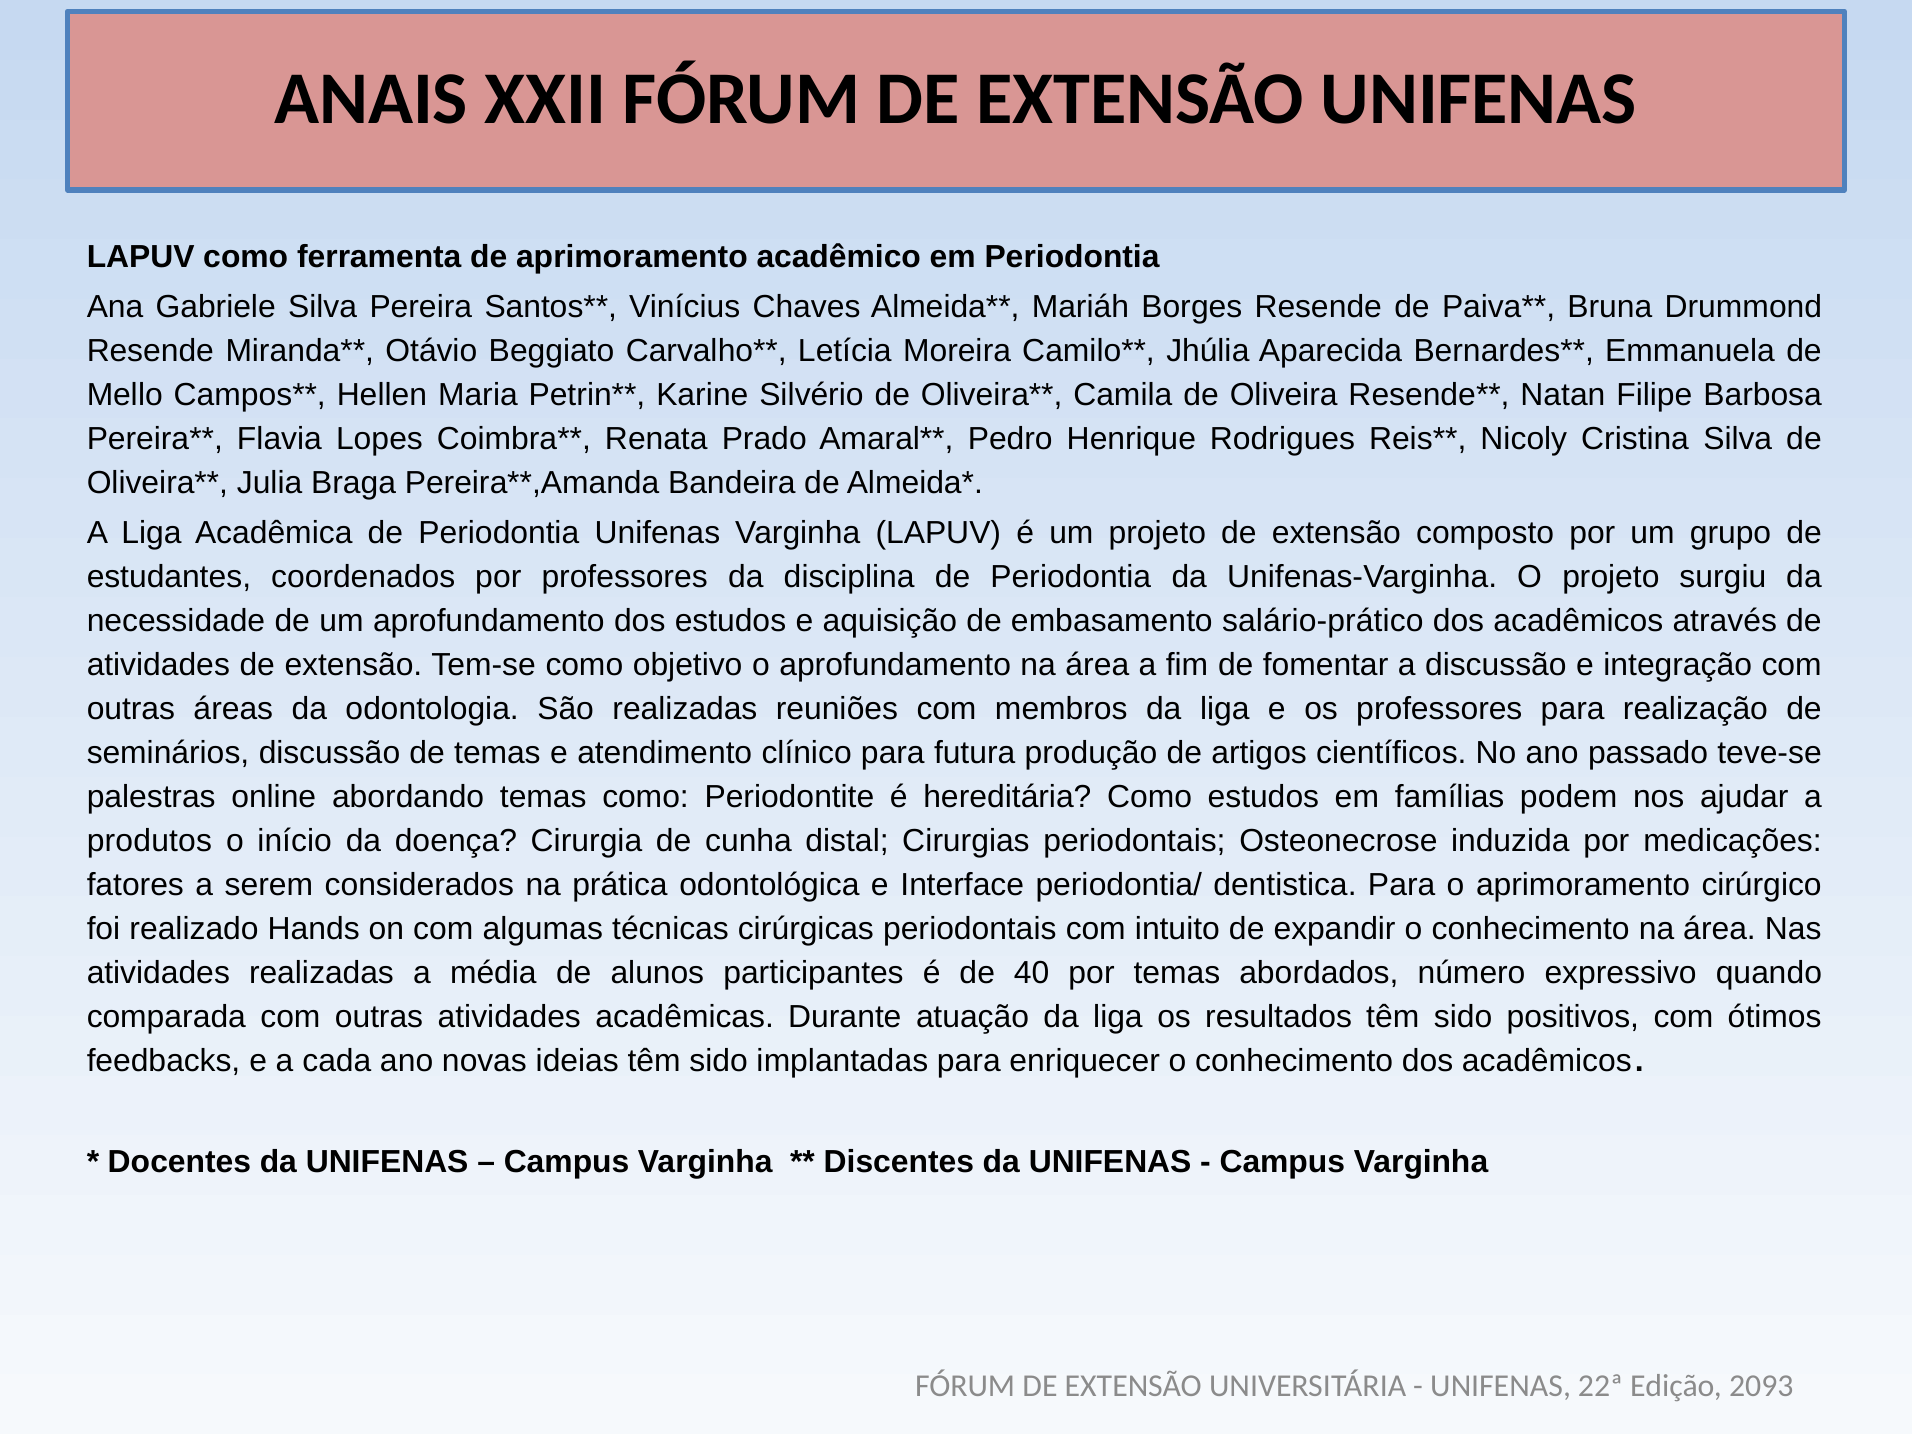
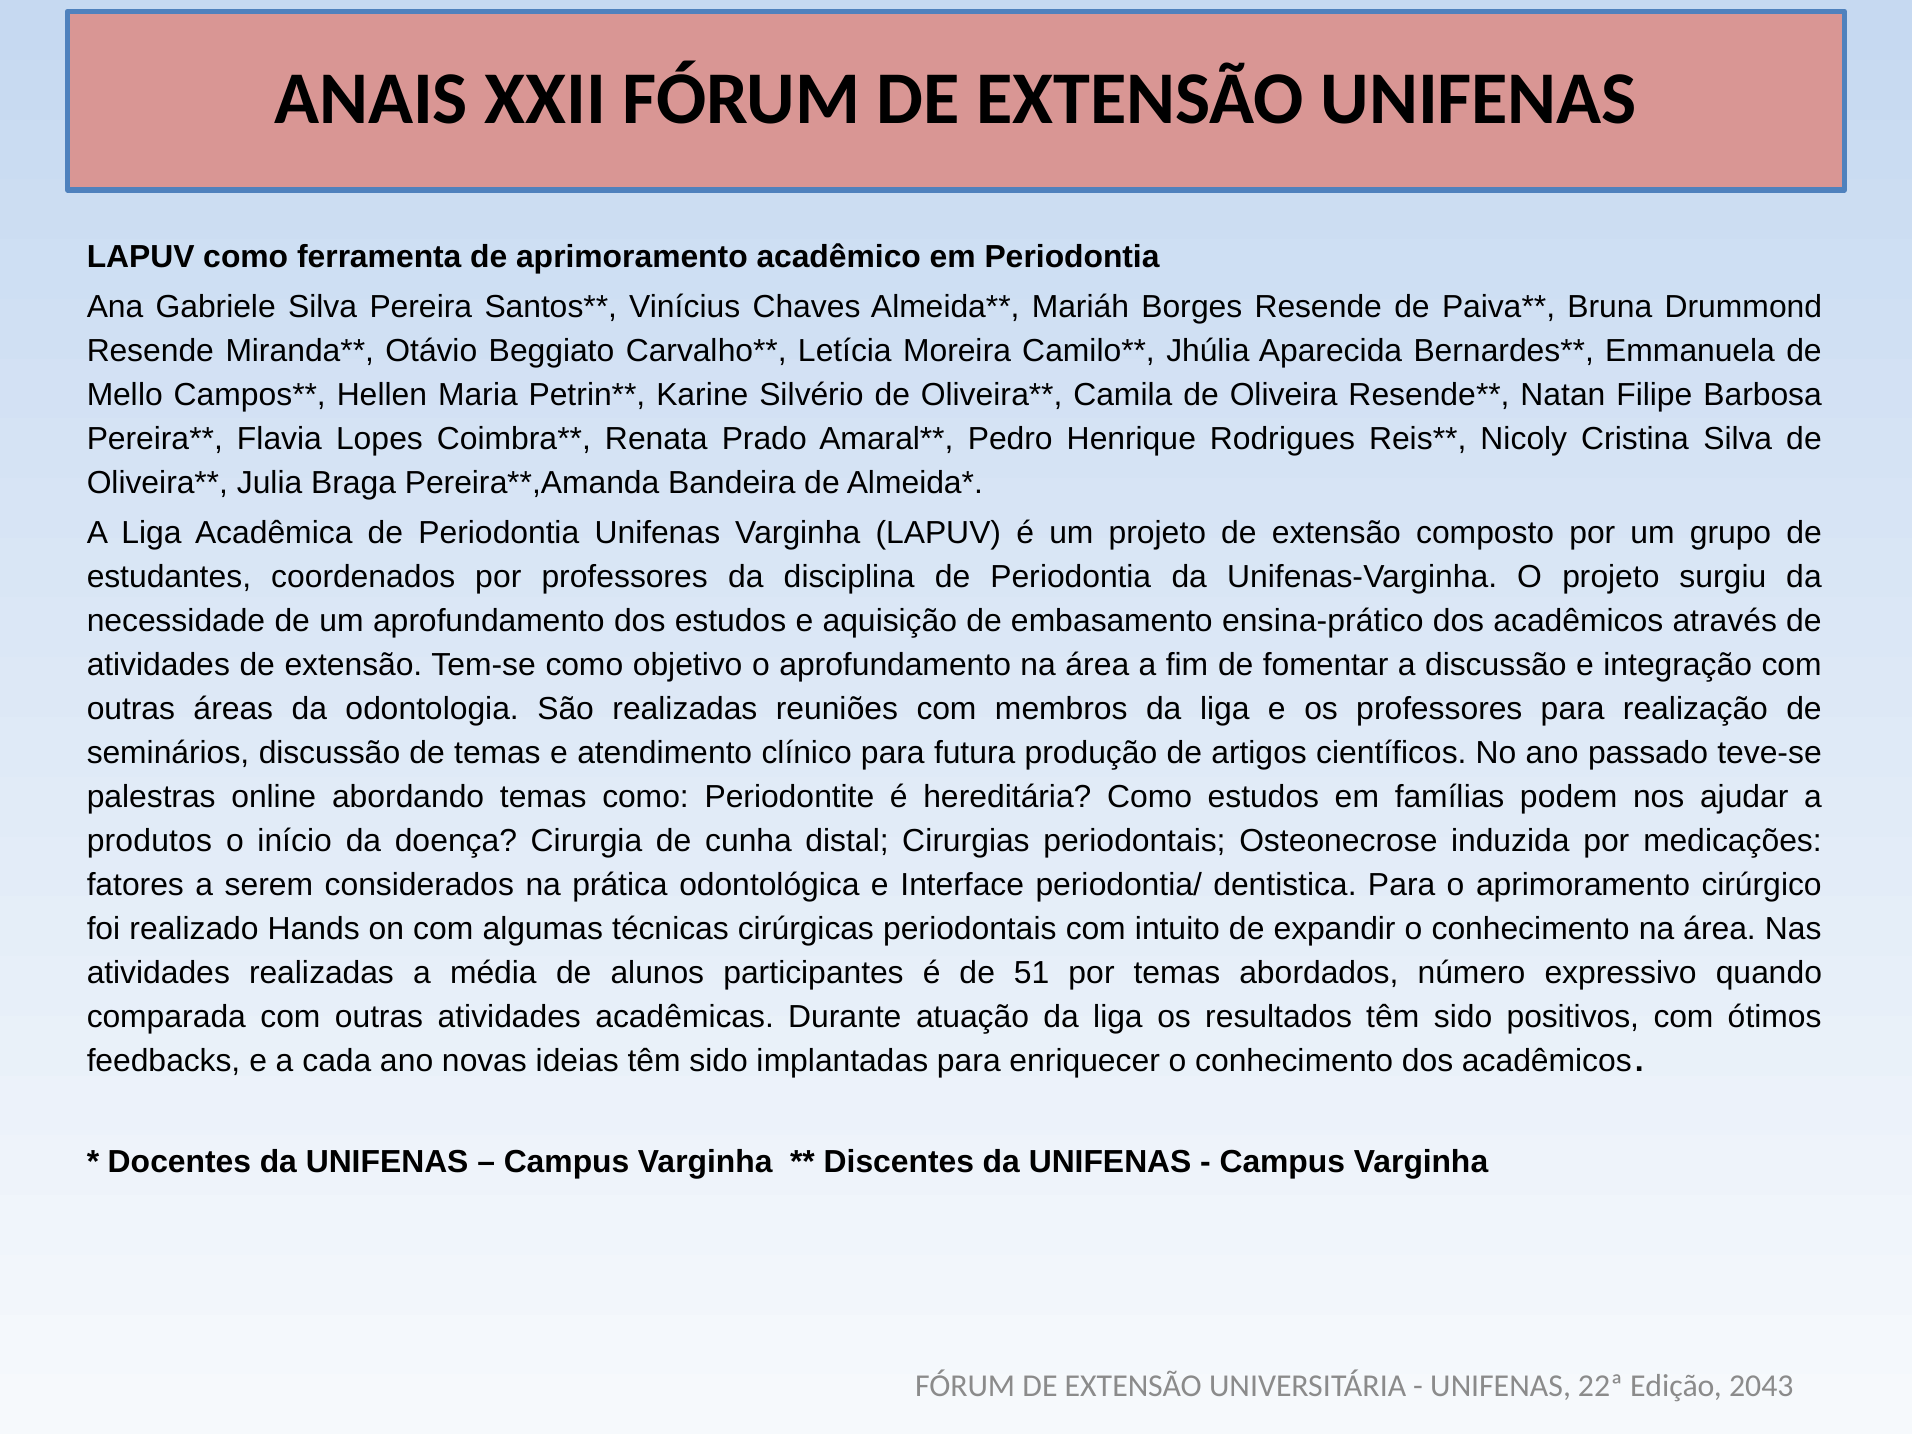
salário-prático: salário-prático -> ensina-prático (1323, 621)
40: 40 -> 51 (1032, 973)
2093: 2093 -> 2043 (1761, 1386)
